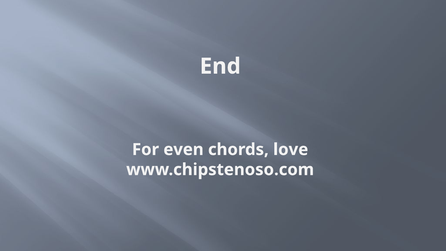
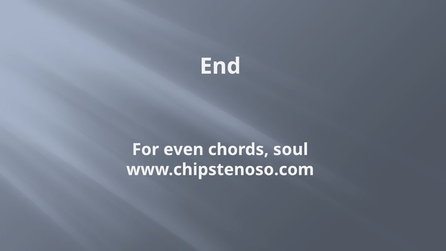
love: love -> soul (291, 149)
